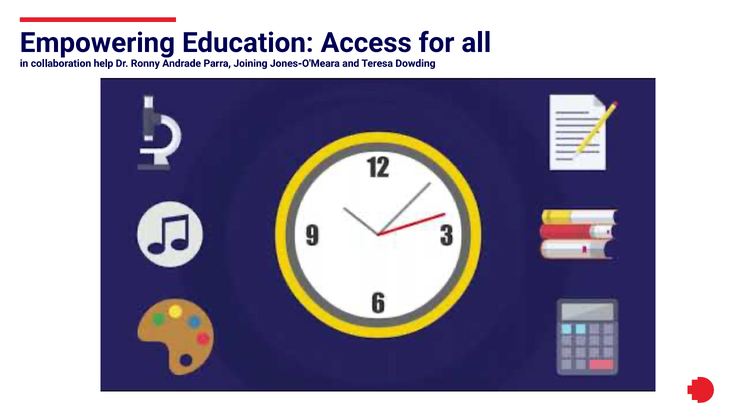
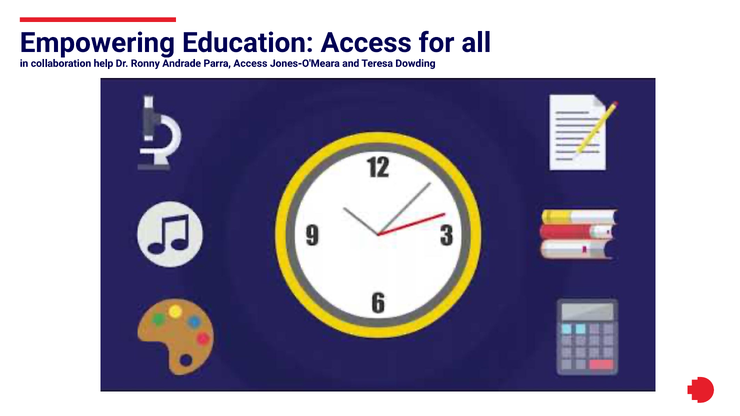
Parra Joining: Joining -> Access (250, 63)
